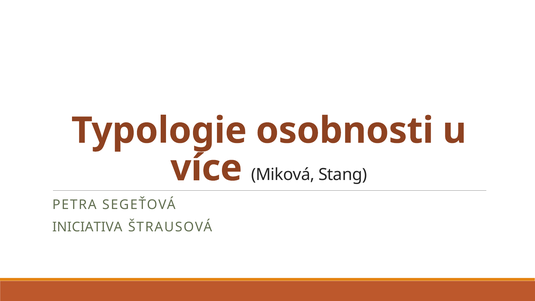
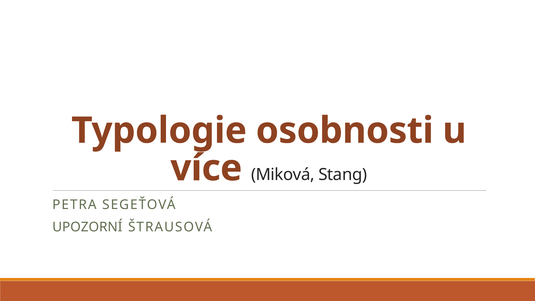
INICIATIVA: INICIATIVA -> UPOZORNÍ (87, 227)
